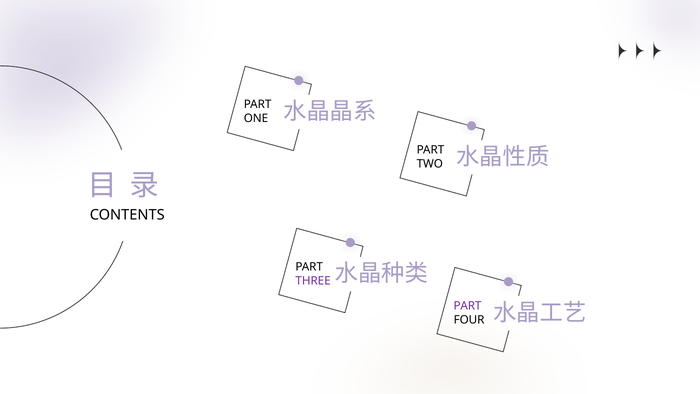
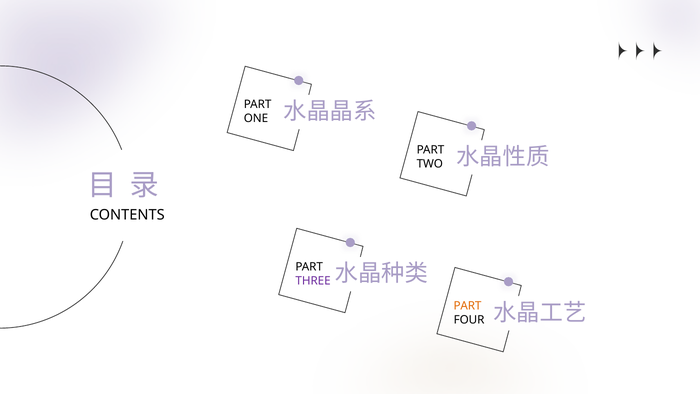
PART colour: purple -> orange (467, 306)
